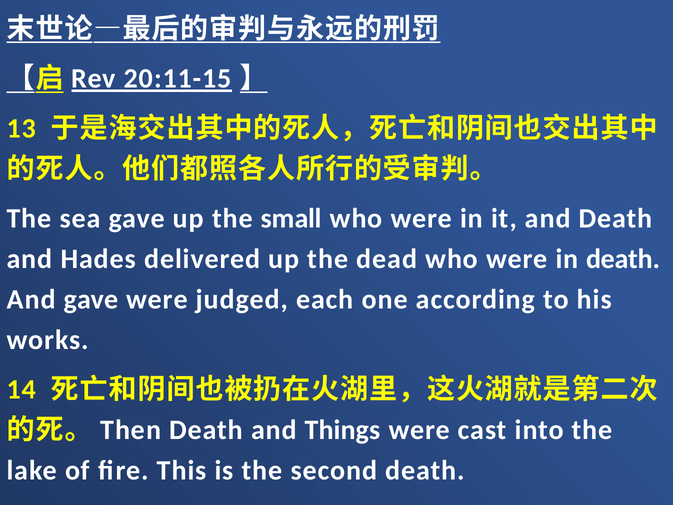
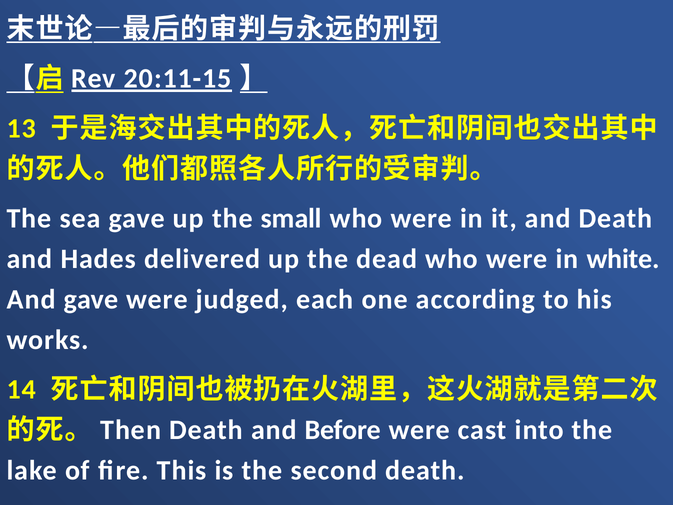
in death: death -> white (623, 259)
Things: Things -> Before (343, 430)
